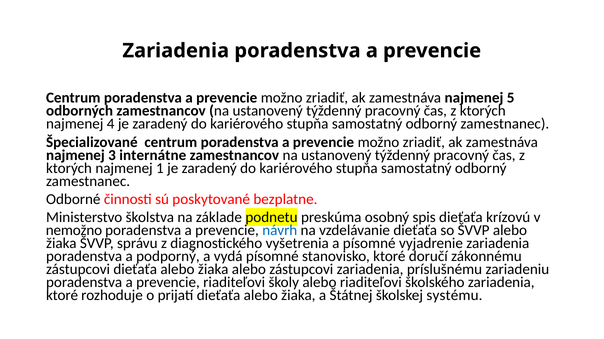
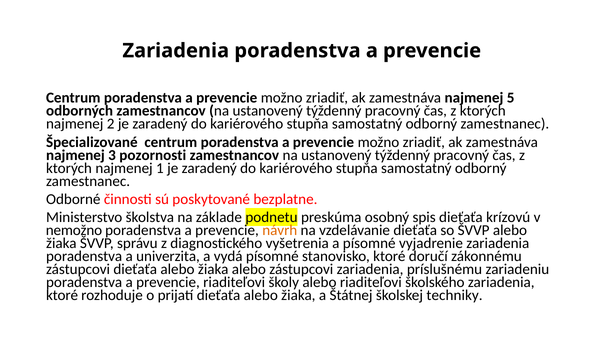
4: 4 -> 2 (111, 124)
internátne: internátne -> pozornosti (153, 155)
návrh colour: blue -> orange (280, 231)
podporný: podporný -> univerzita (168, 257)
systému: systému -> techniky (455, 296)
